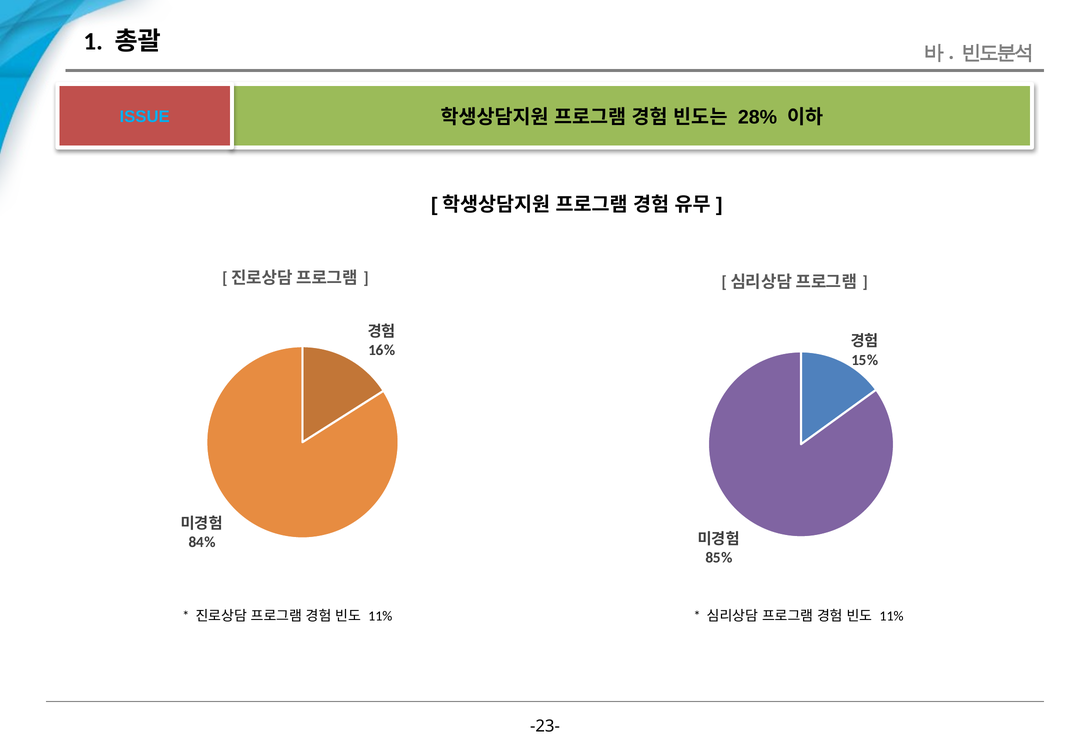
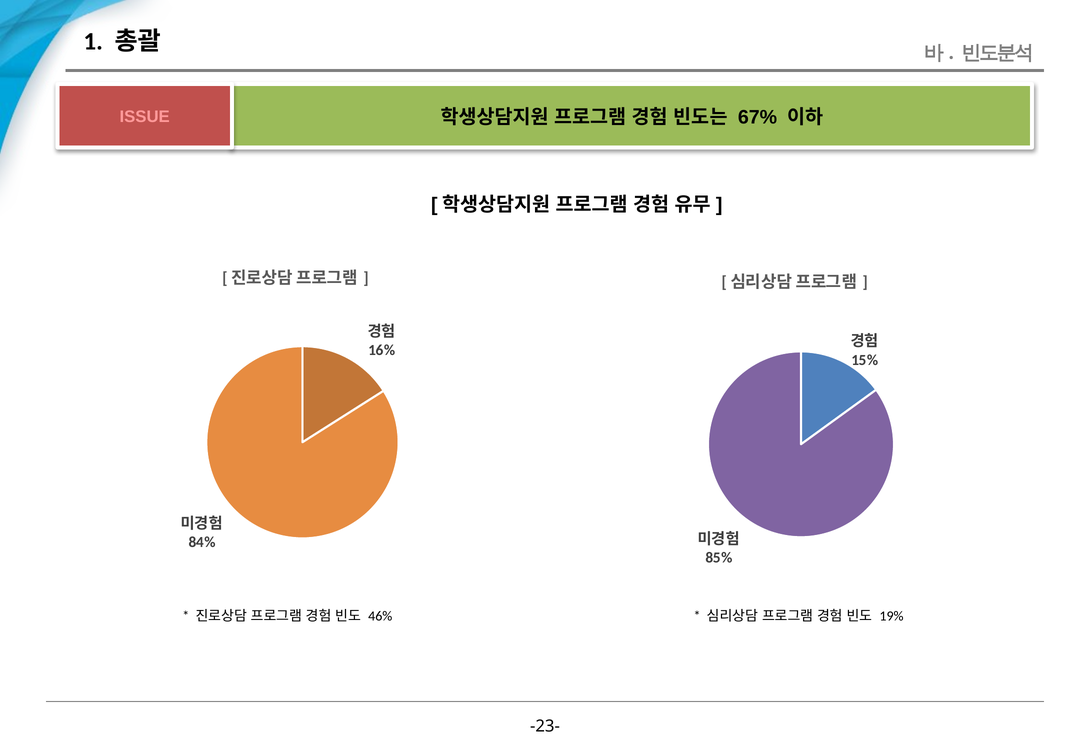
ISSUE colour: light blue -> pink (145, 117)
28%: 28% -> 67% (758, 117)
11%: 11% -> 46% (380, 616)
11%: 11% -> 19% (892, 616)
